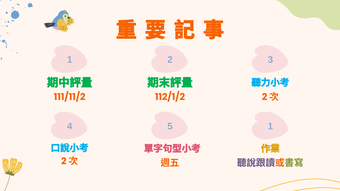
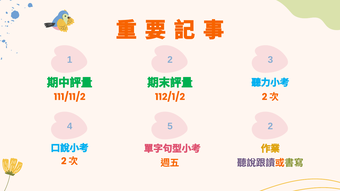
4 1: 1 -> 2 (270, 126)
